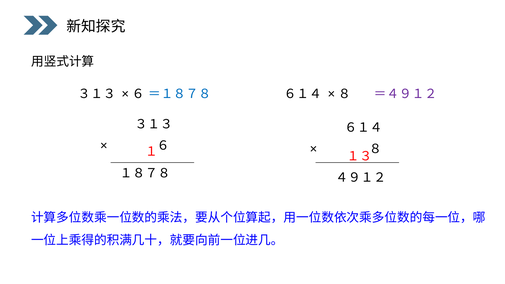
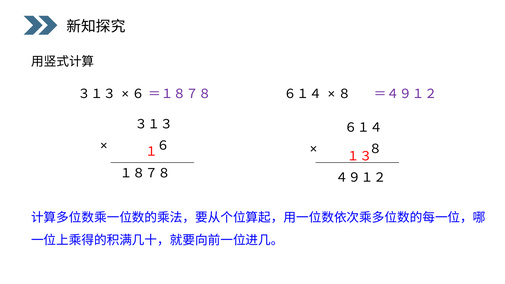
＝１８７８ colour: blue -> purple (180, 94)
